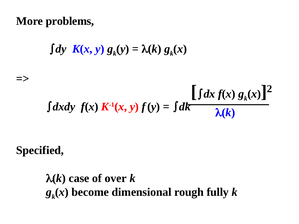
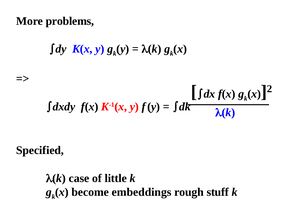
over: over -> little (116, 178)
dimensional: dimensional -> embeddings (142, 192)
fully: fully -> stuff (218, 192)
